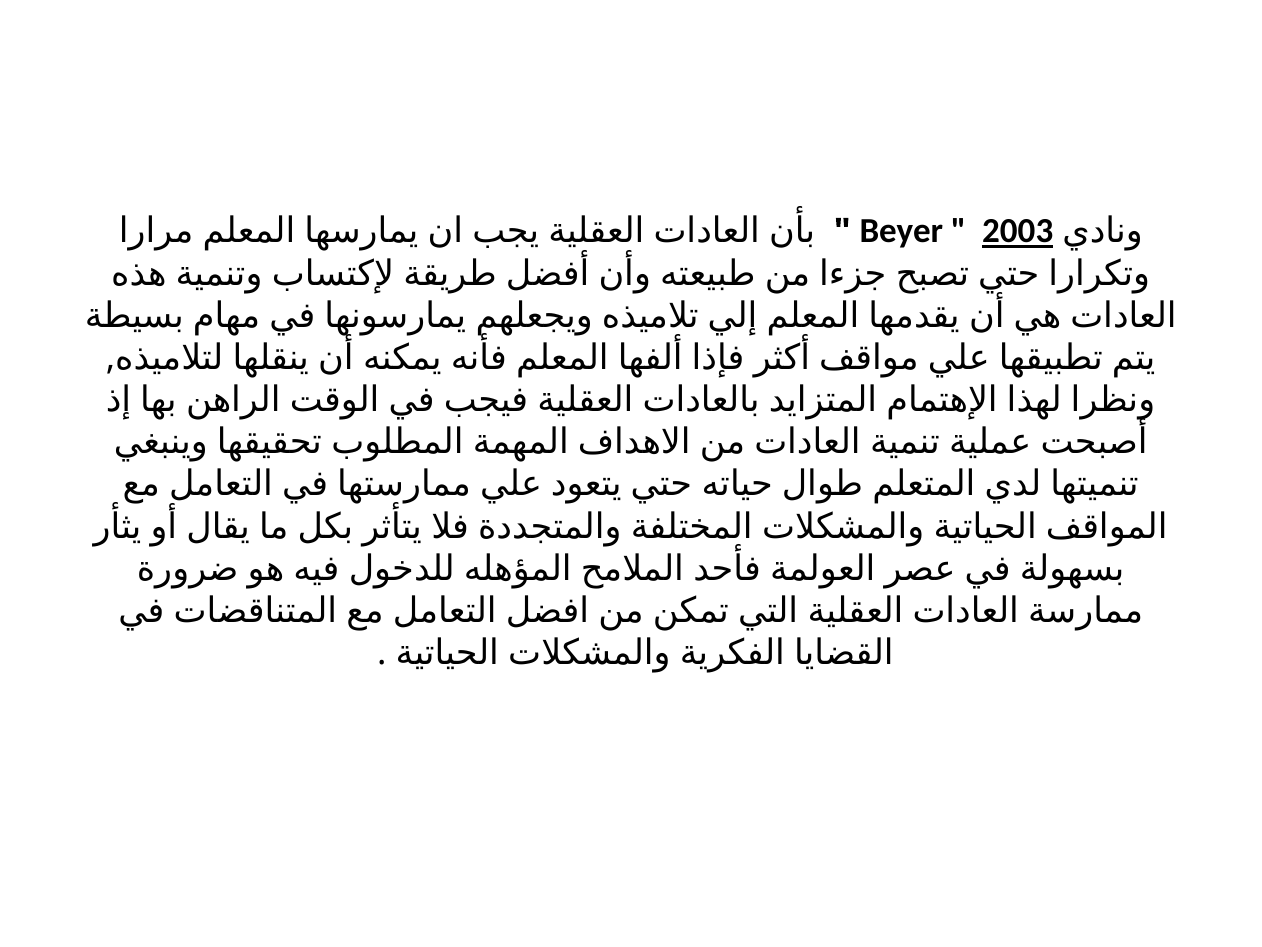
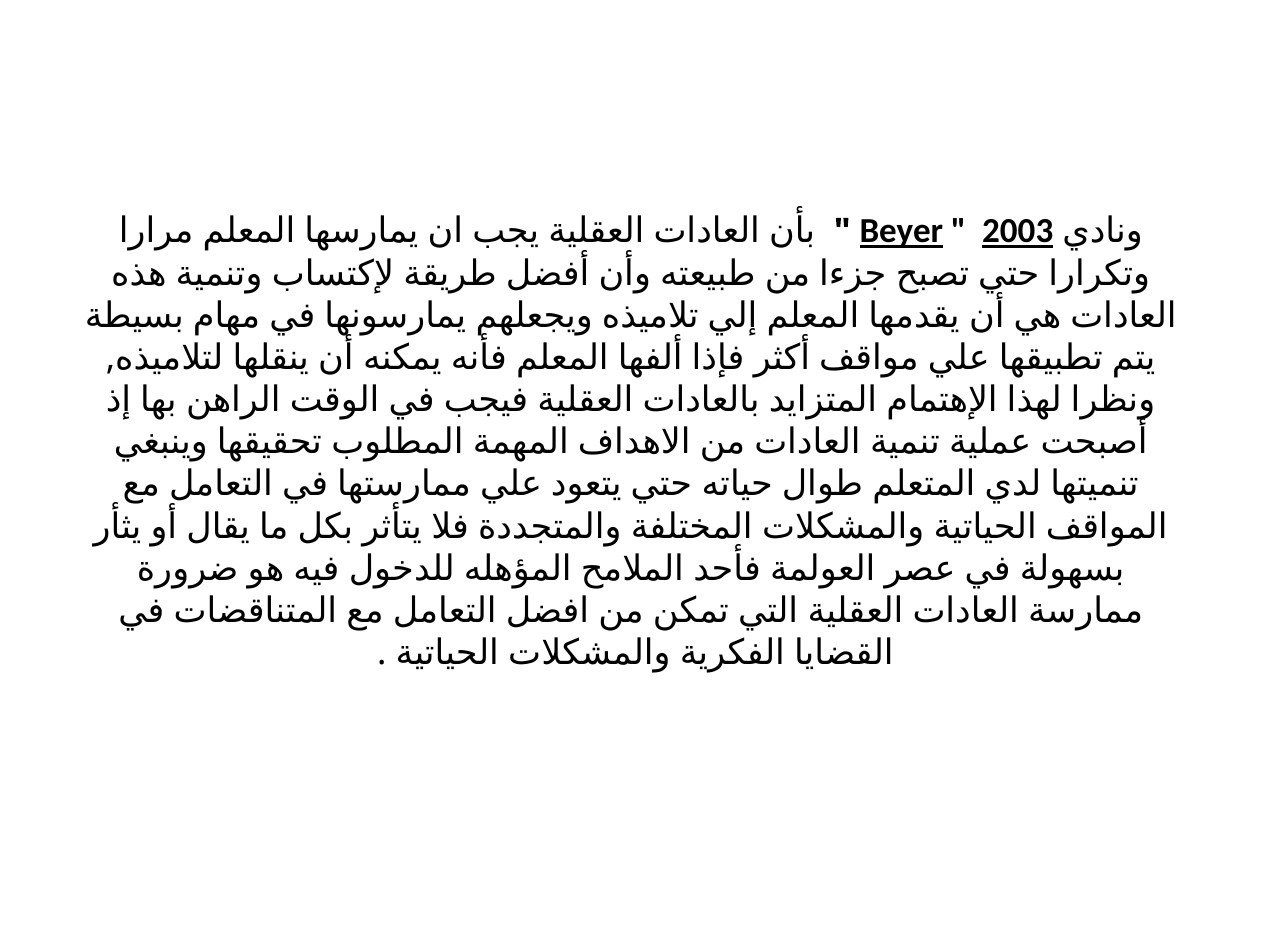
Beyer underline: none -> present (901, 231)
